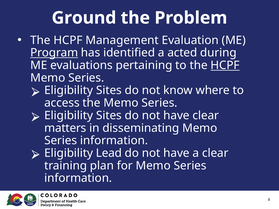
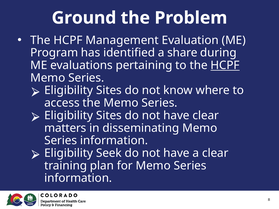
Program underline: present -> none (54, 53)
acted: acted -> share (182, 53)
Lead: Lead -> Seek (109, 153)
